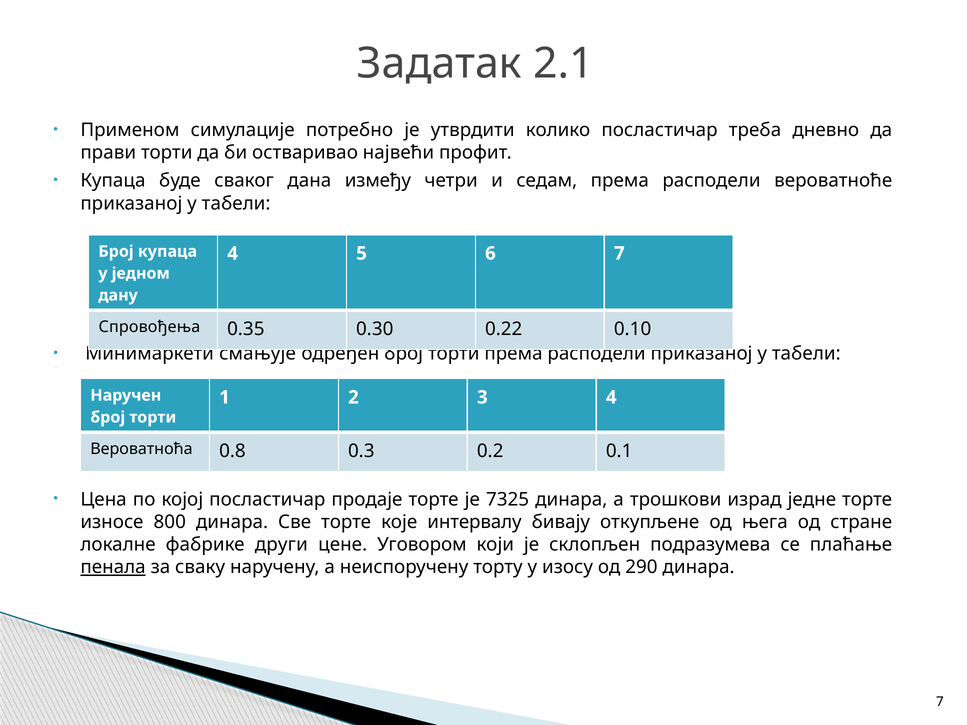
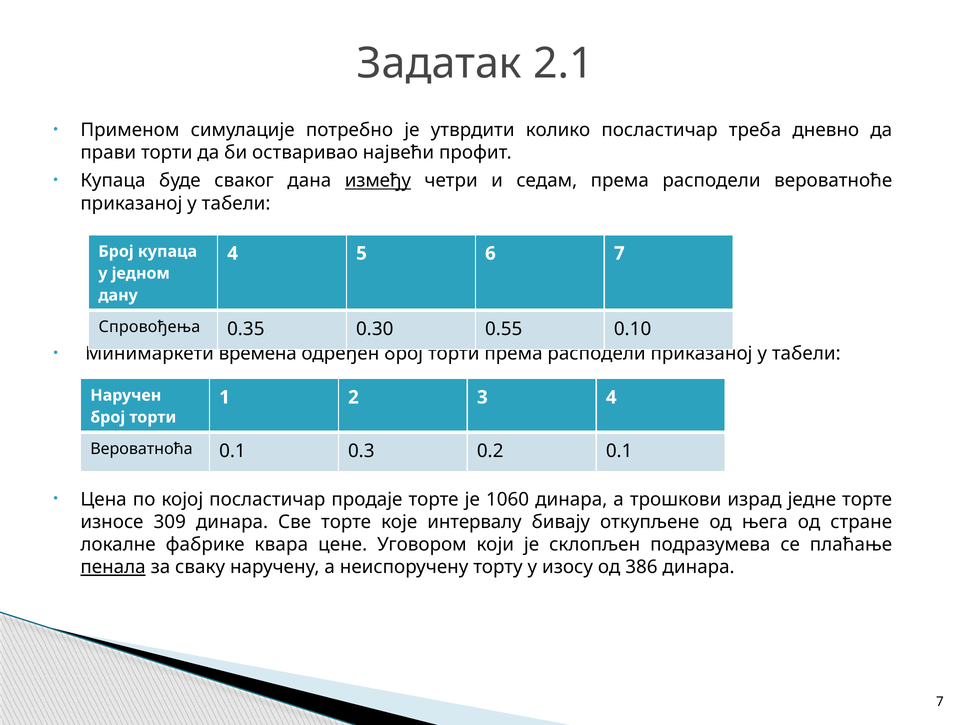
између underline: none -> present (378, 181)
0.22: 0.22 -> 0.55 (504, 329)
смањује: смањује -> времена (258, 354)
Вероватноћа 0.8: 0.8 -> 0.1 (232, 451)
7325: 7325 -> 1060 (508, 500)
800: 800 -> 309 (170, 522)
други: други -> квара (281, 545)
290: 290 -> 386 (641, 567)
